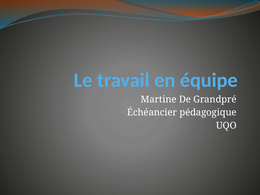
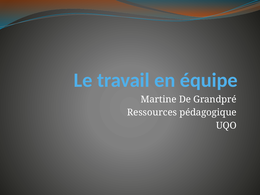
Échéancier: Échéancier -> Ressources (152, 113)
